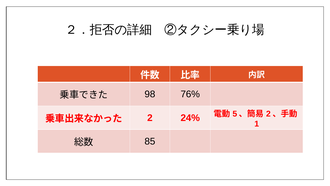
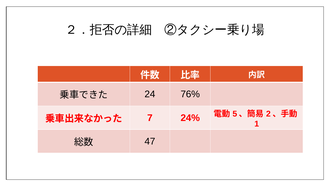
98: 98 -> 24 (150, 94)
2: 2 -> 7 (150, 118)
85: 85 -> 47 (150, 141)
